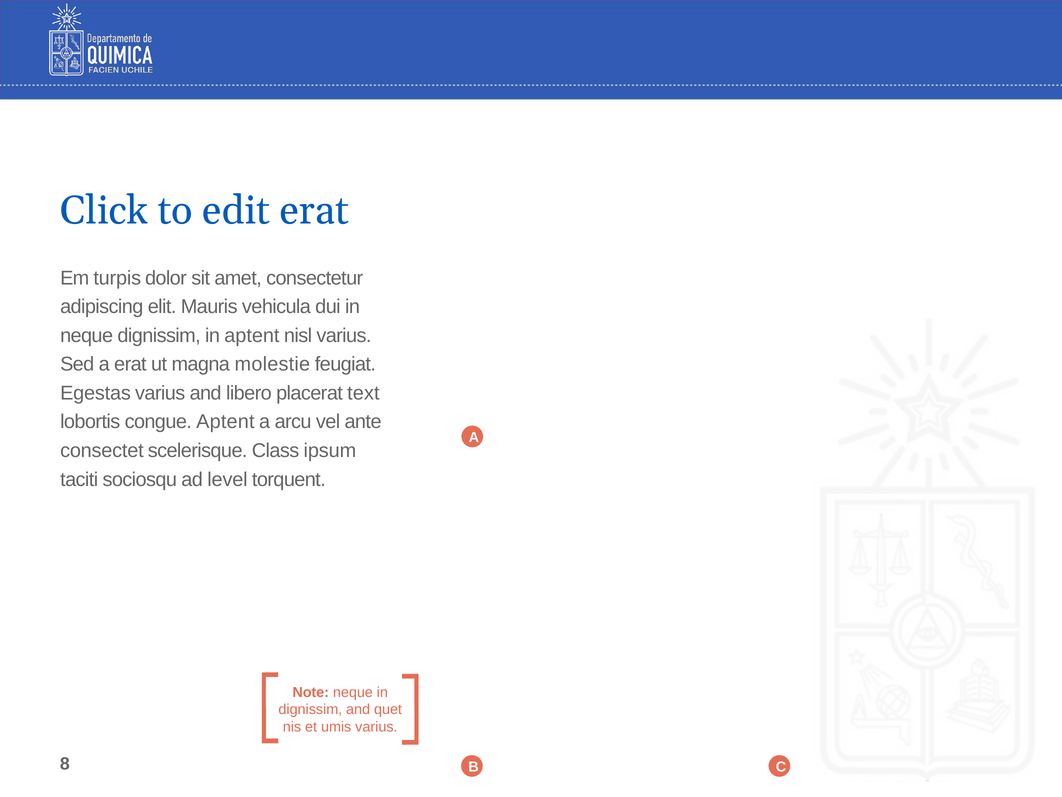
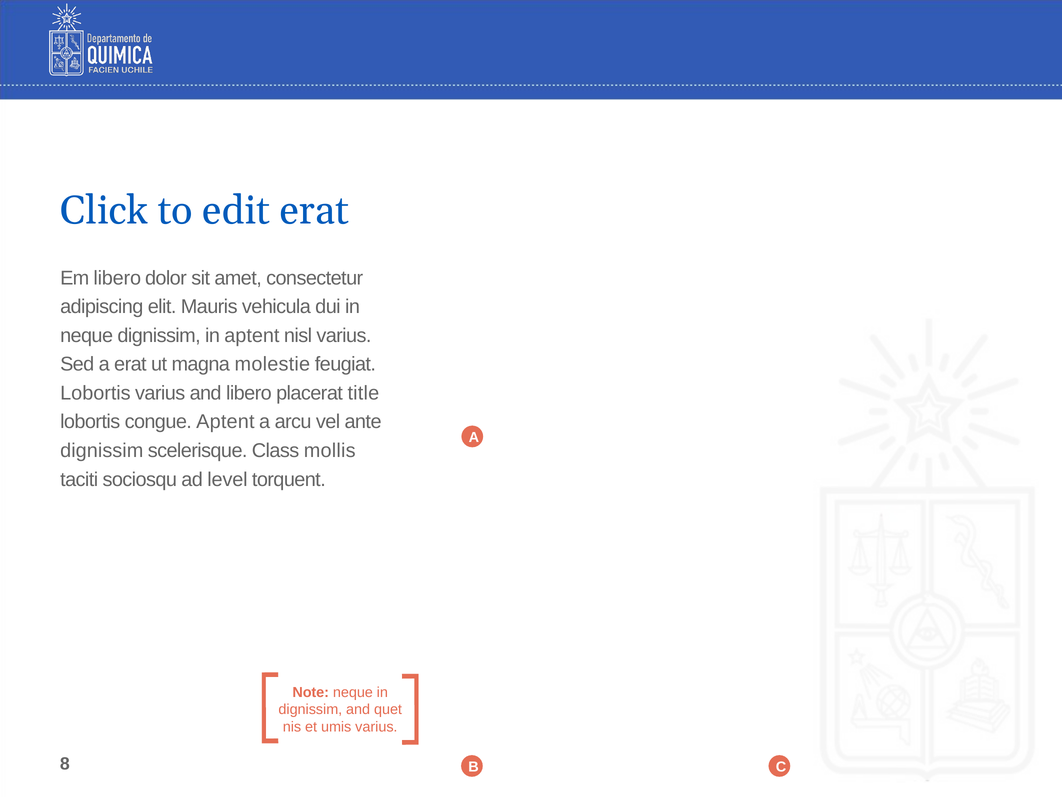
Em turpis: turpis -> libero (117, 278)
Egestas: Egestas -> Lobortis (95, 393)
text: text -> title (363, 393)
consectet: consectet -> dignissim (102, 450)
ipsum: ipsum -> mollis (330, 450)
